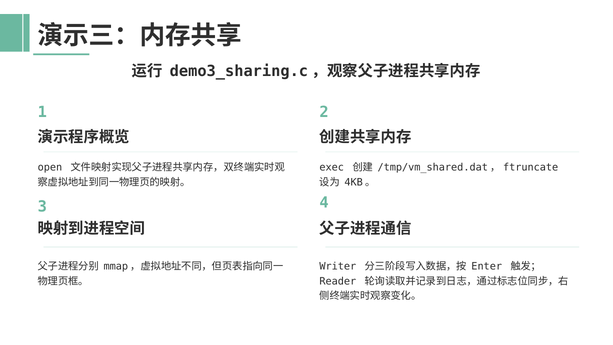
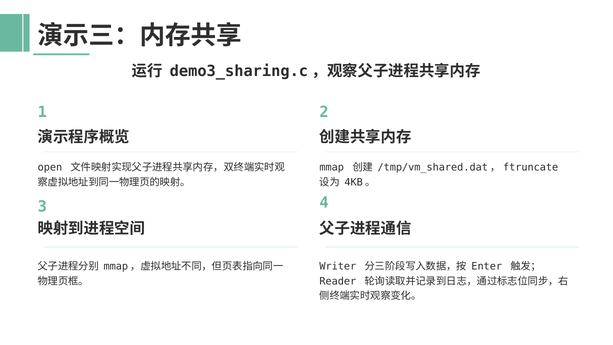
exec: exec -> mmap (332, 168)
